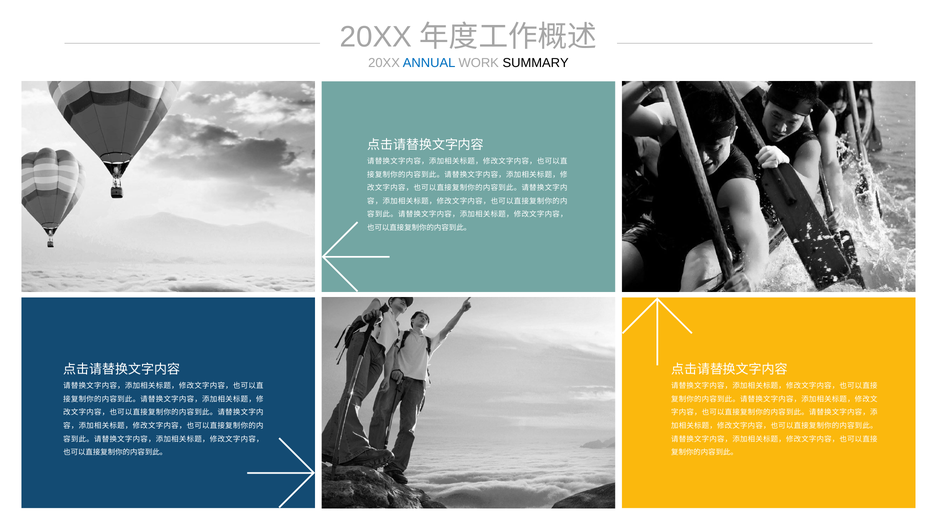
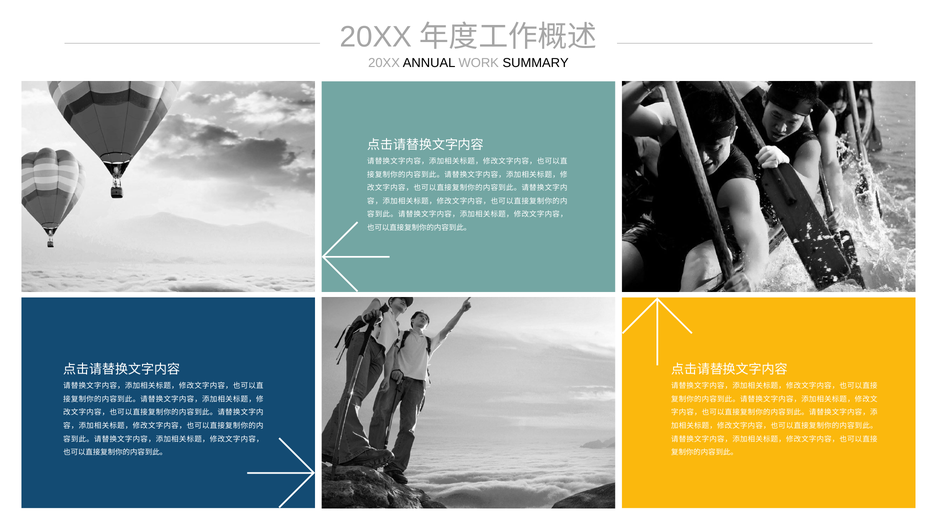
ANNUAL colour: blue -> black (429, 63)
